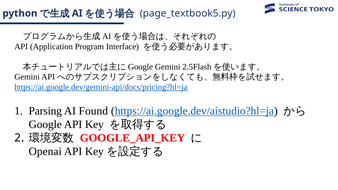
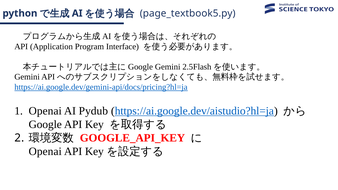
Parsing: Parsing -> Openai (45, 111)
Found: Found -> Pydub (93, 111)
